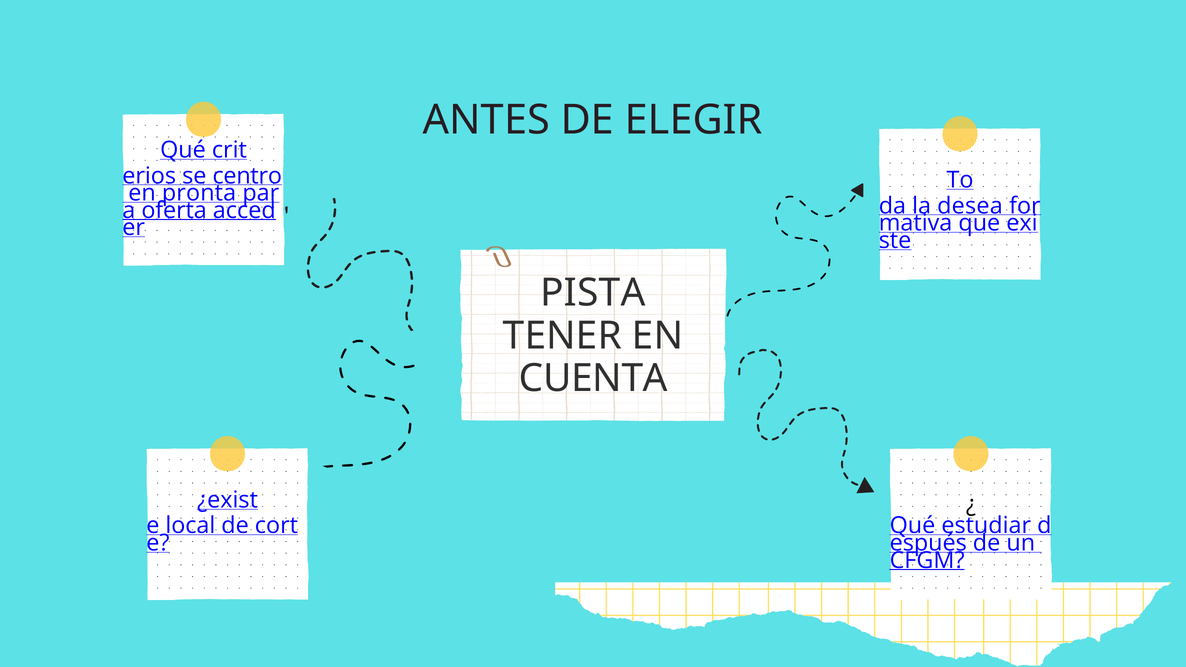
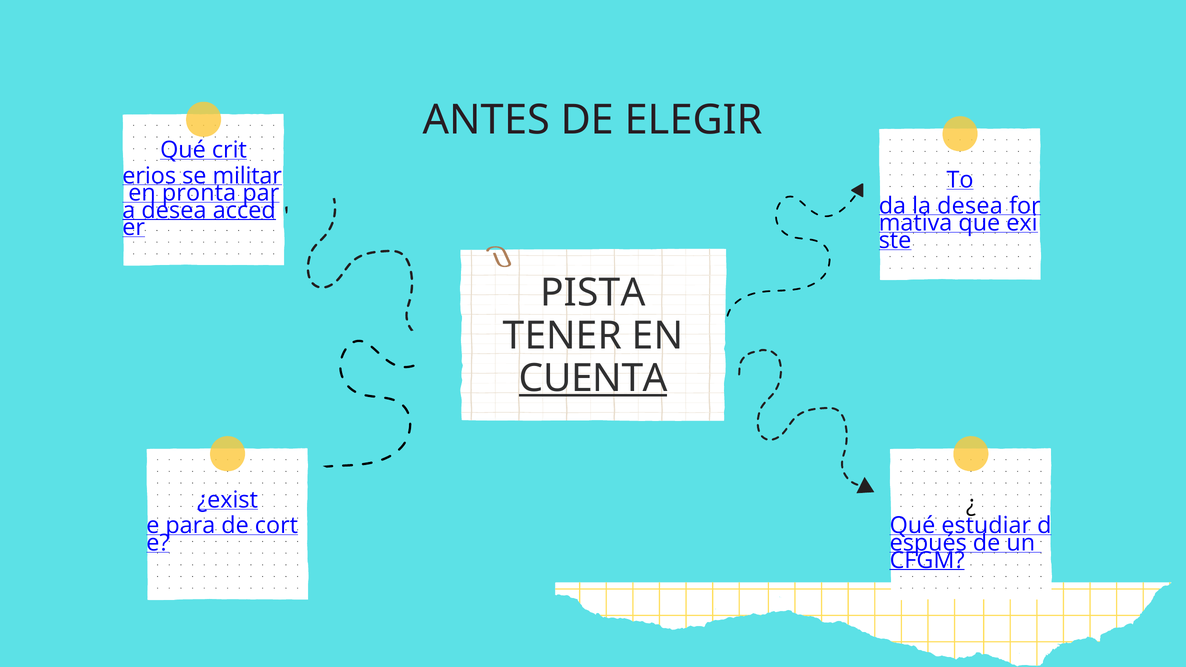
centro: centro -> militar (247, 176)
oferta: oferta -> desea (174, 210)
CUENTA underline: none -> present (593, 379)
local: local -> para (190, 526)
